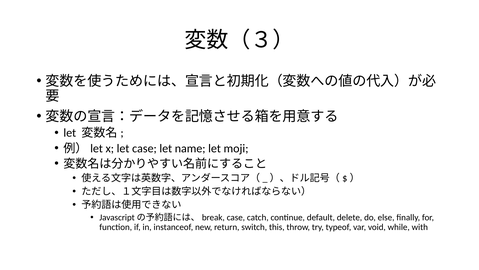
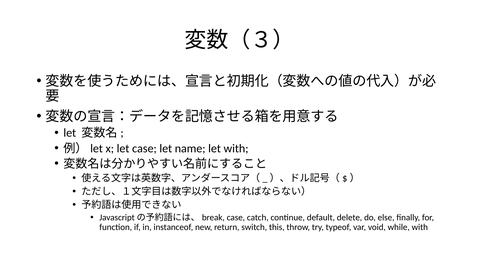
let moji: moji -> with (236, 148)
